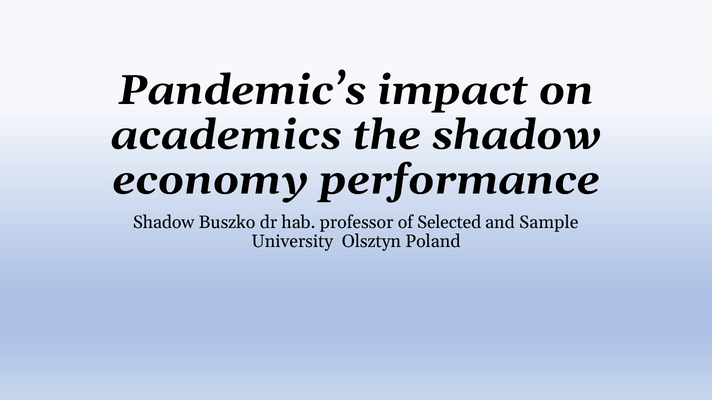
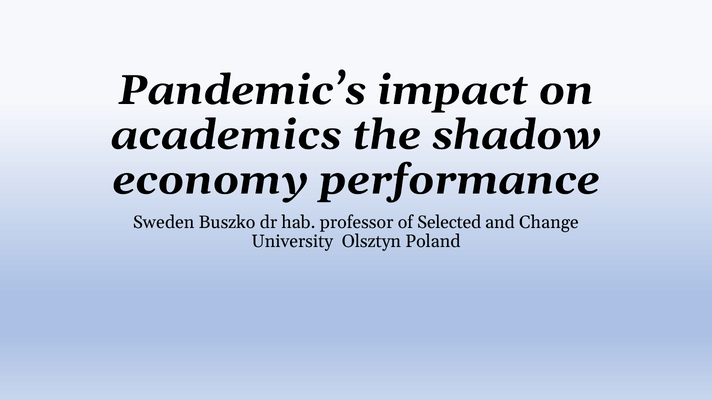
Shadow: Shadow -> Sweden (164, 223)
Sample: Sample -> Change (549, 223)
